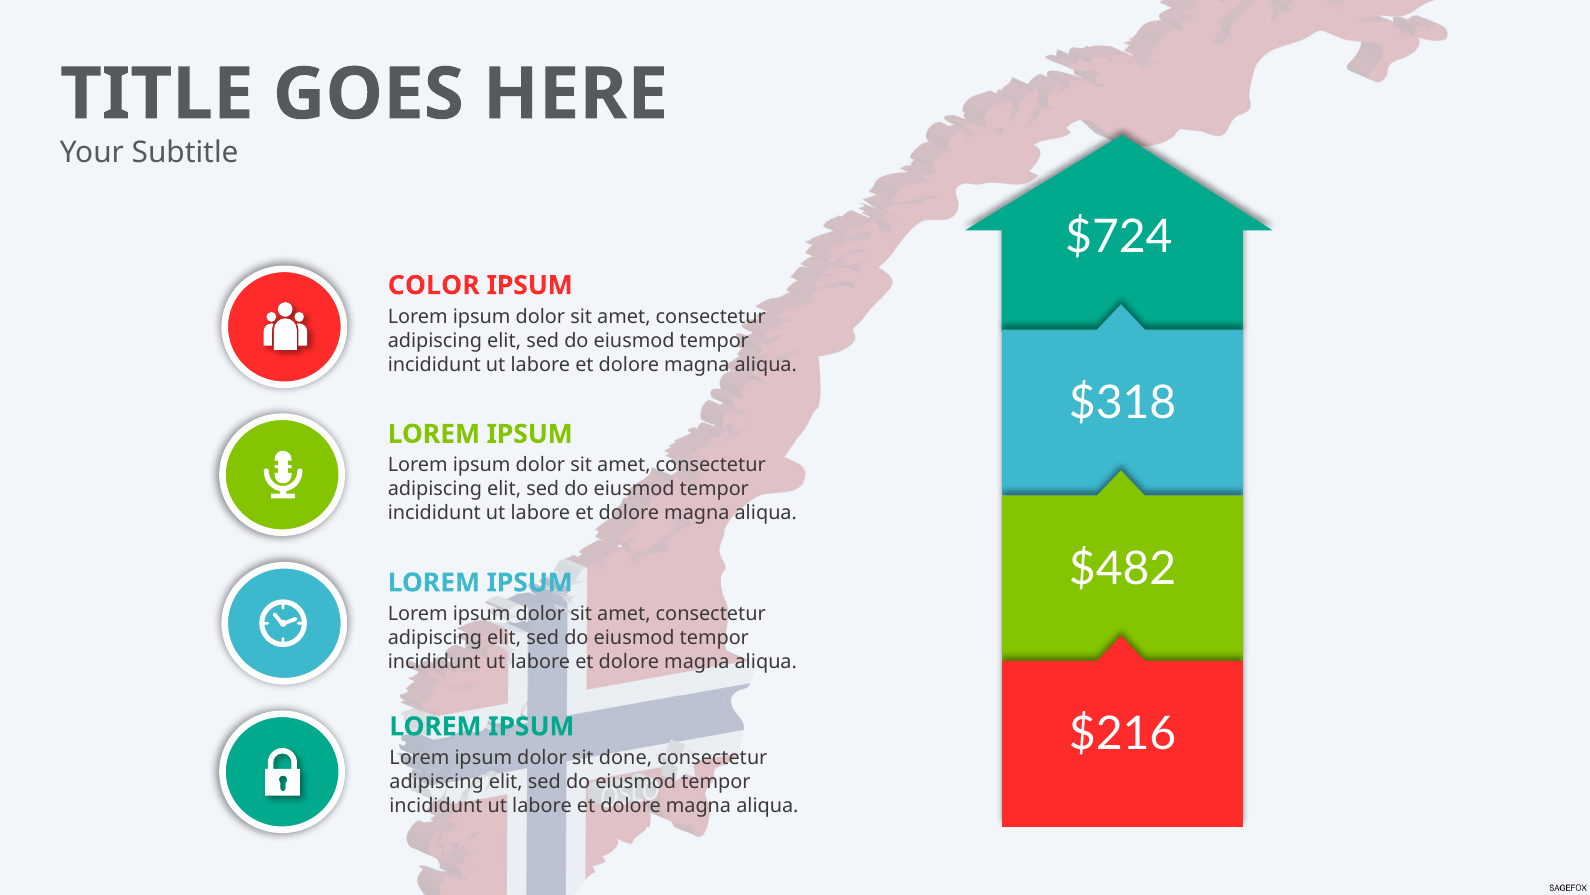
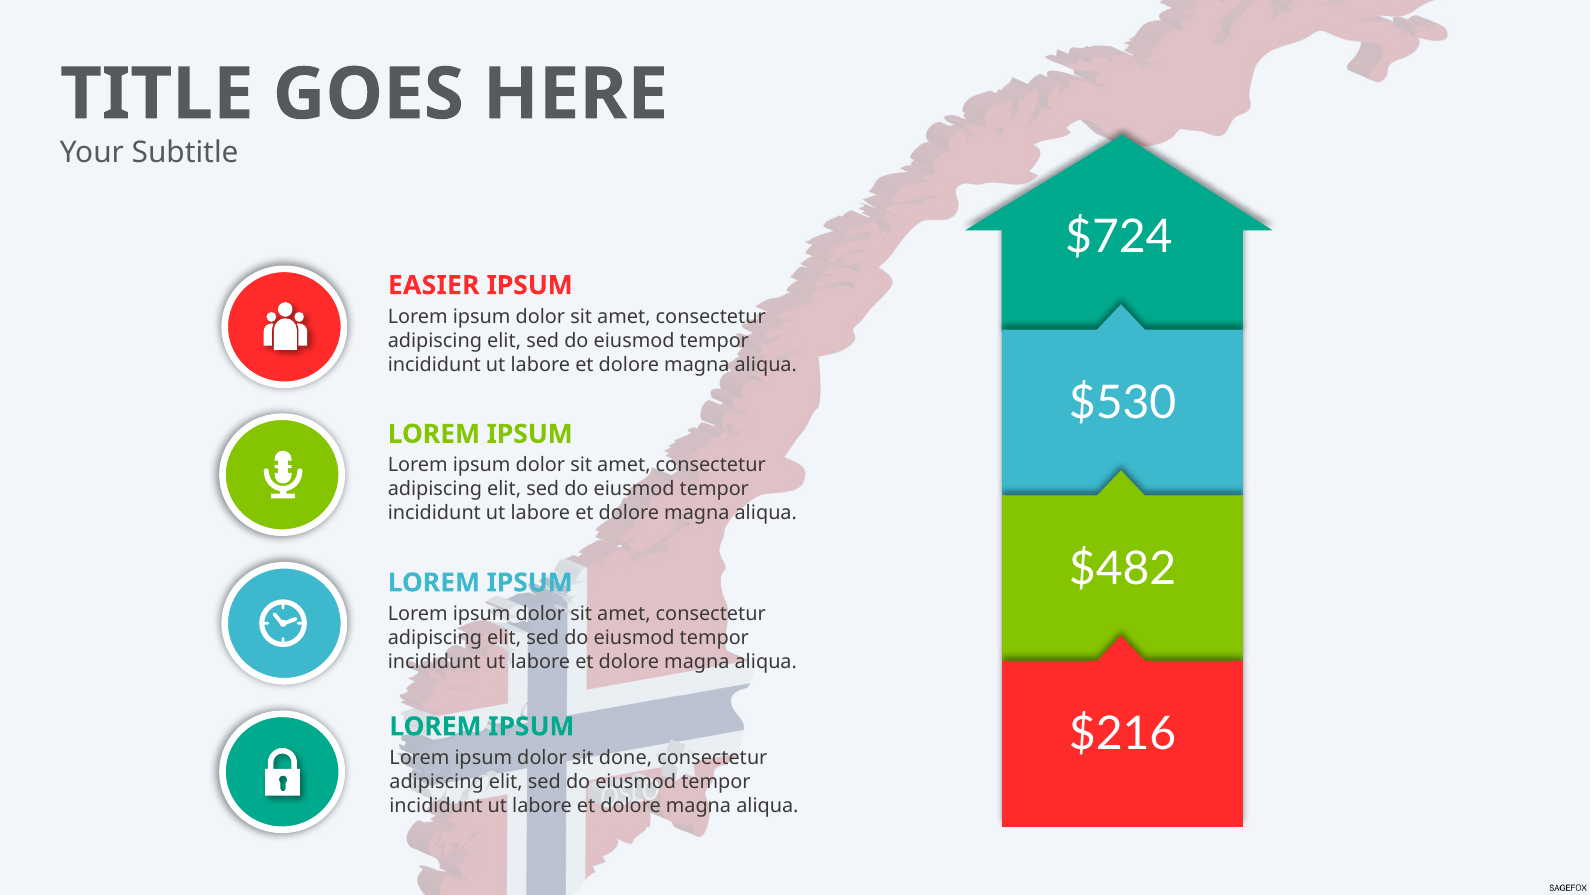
COLOR: COLOR -> EASIER (434, 285)
$318: $318 -> $530 (1123, 403)
